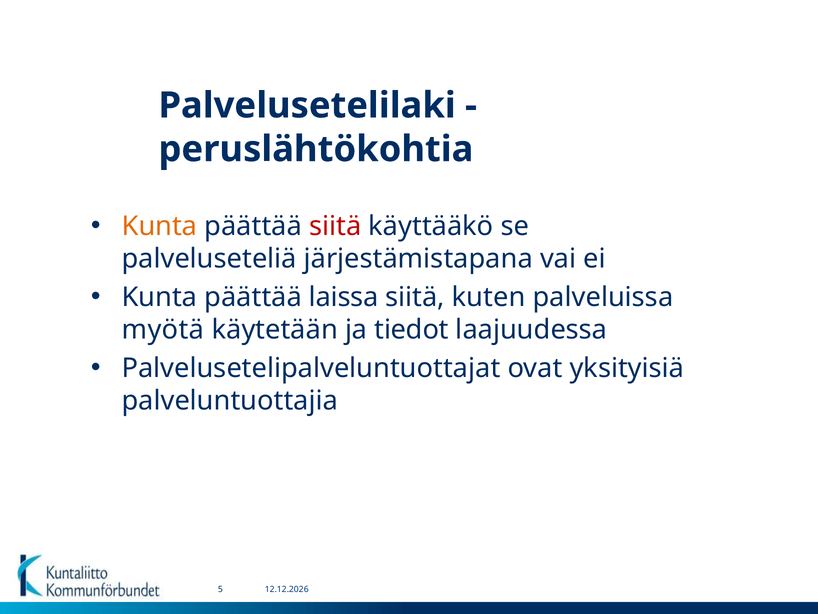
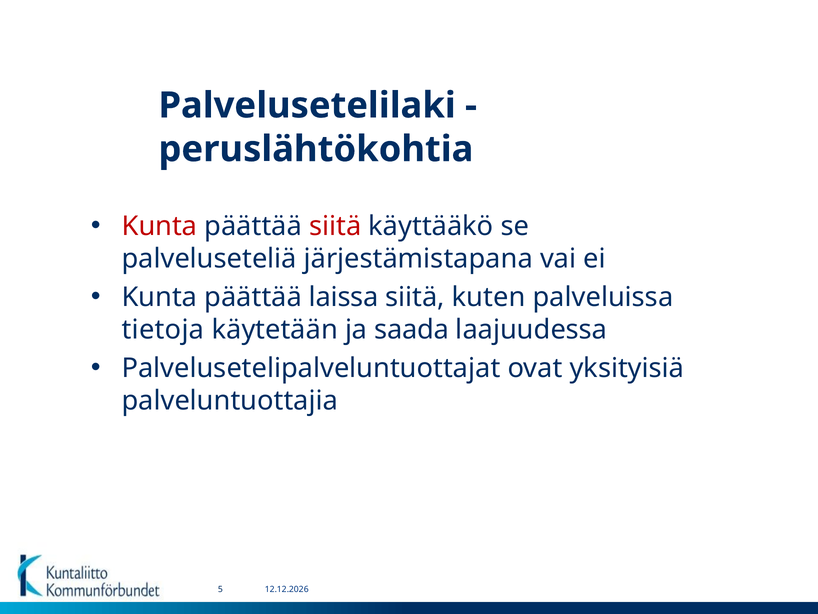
Kunta colour: orange -> red (159, 226)
myötä: myötä -> tietoja (163, 330)
tiedot: tiedot -> saada (412, 330)
